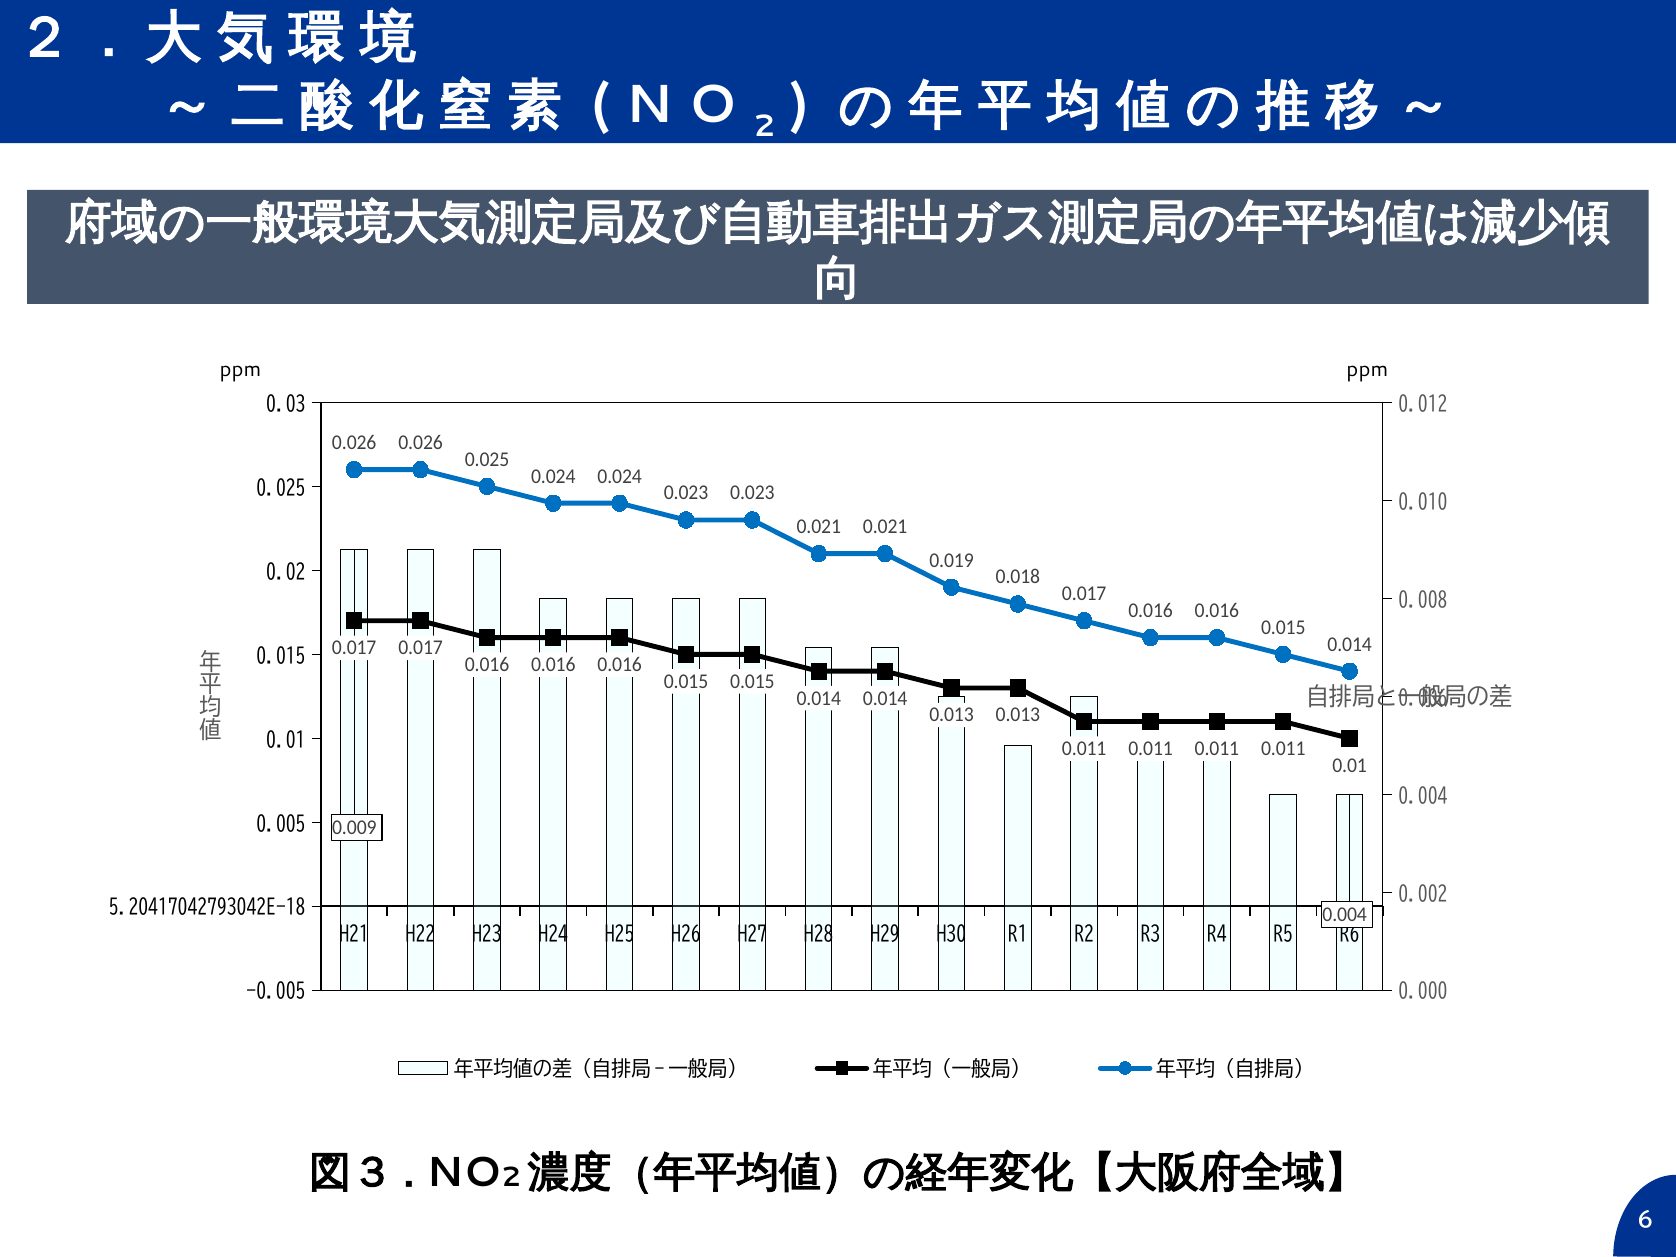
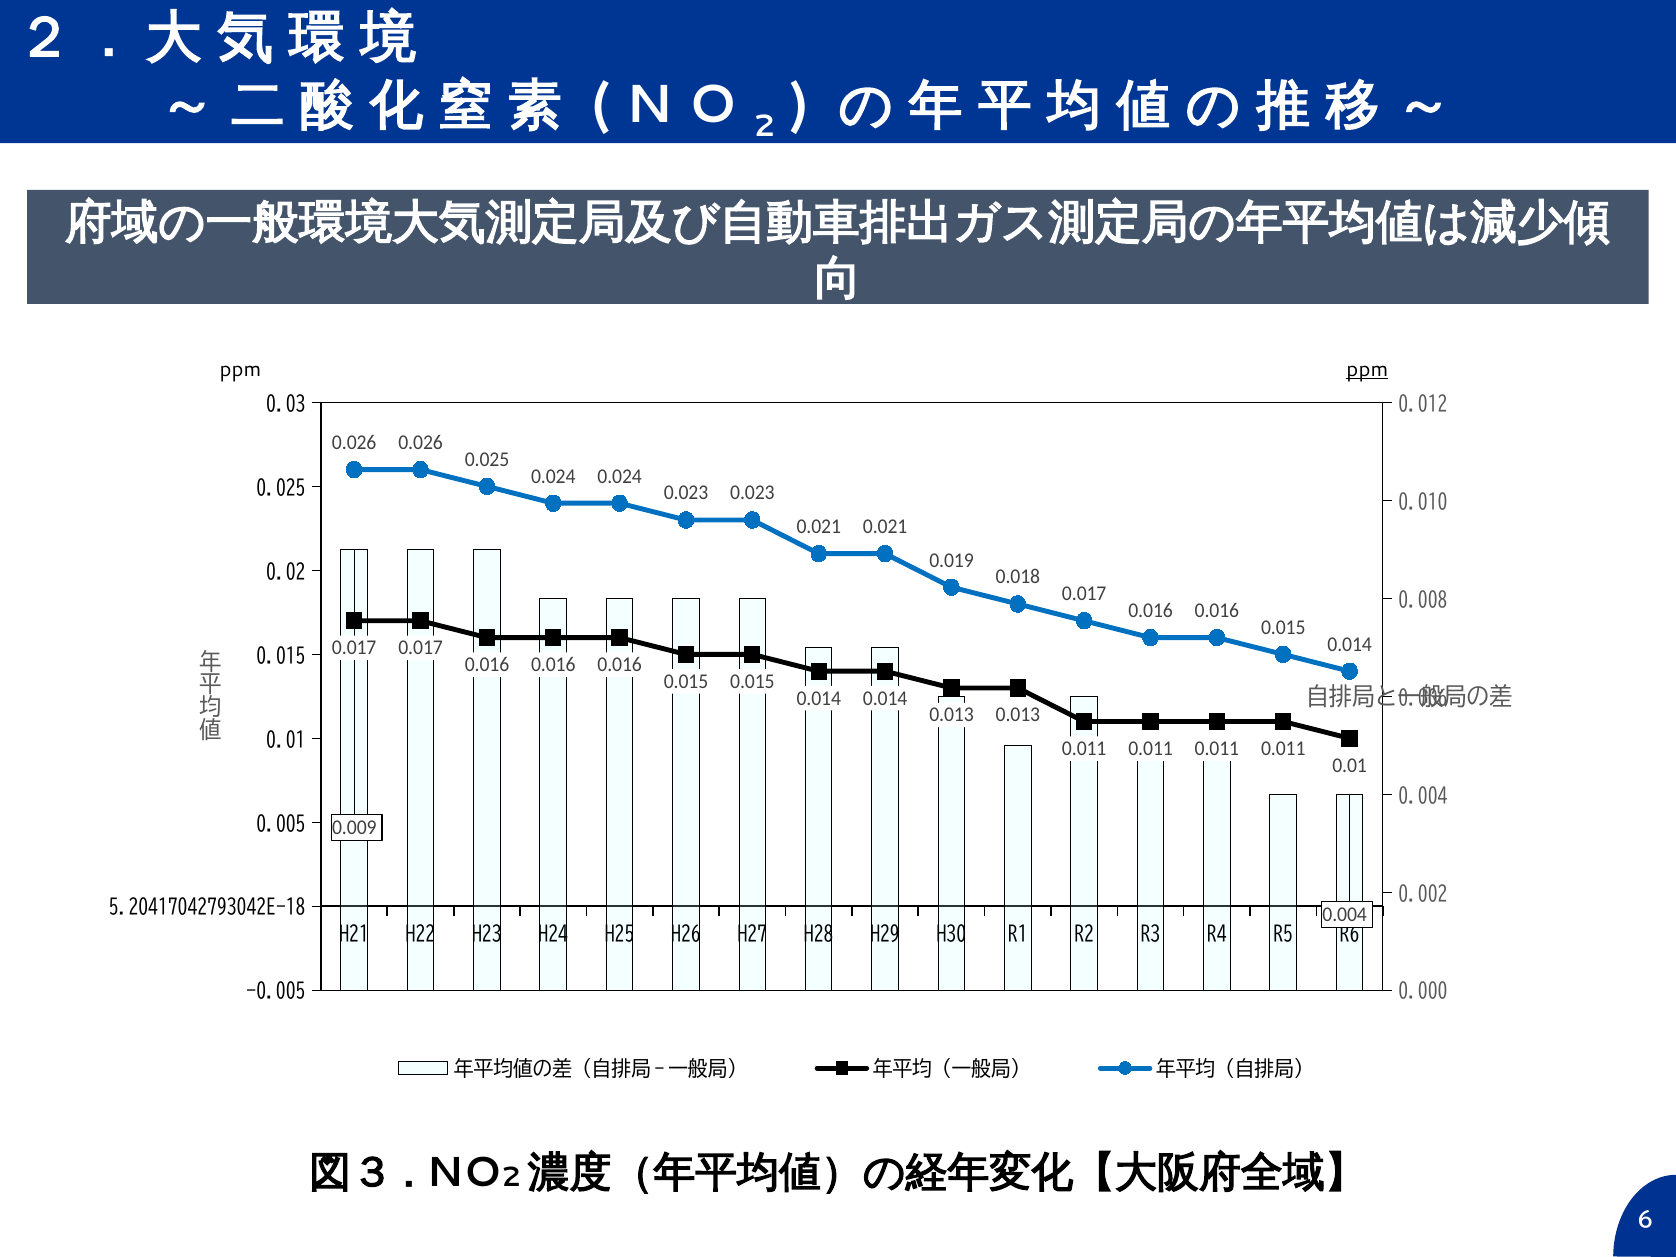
ppm underline: none -> present (1367, 369)
